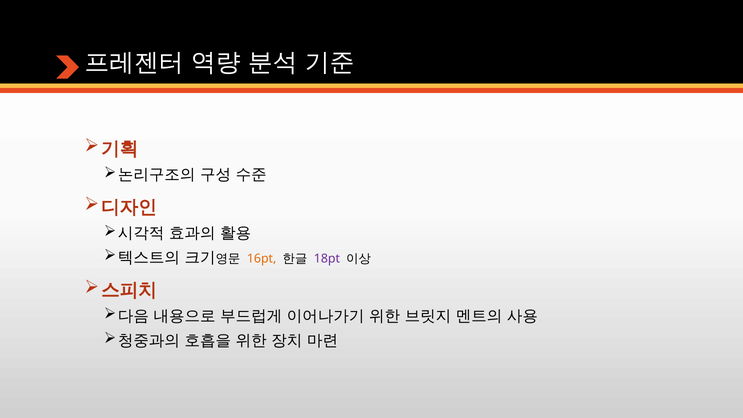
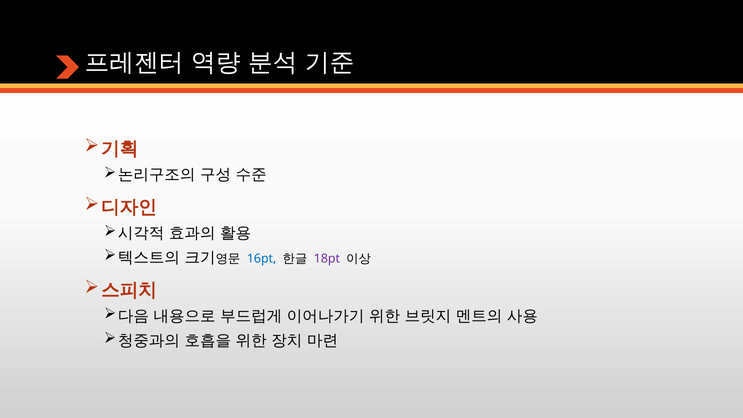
16pt colour: orange -> blue (262, 259)
